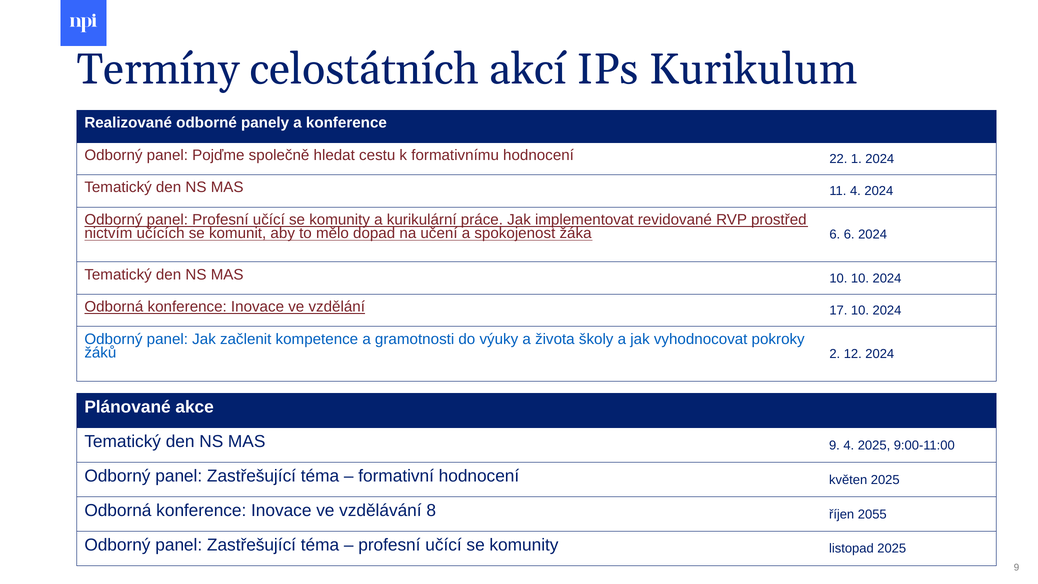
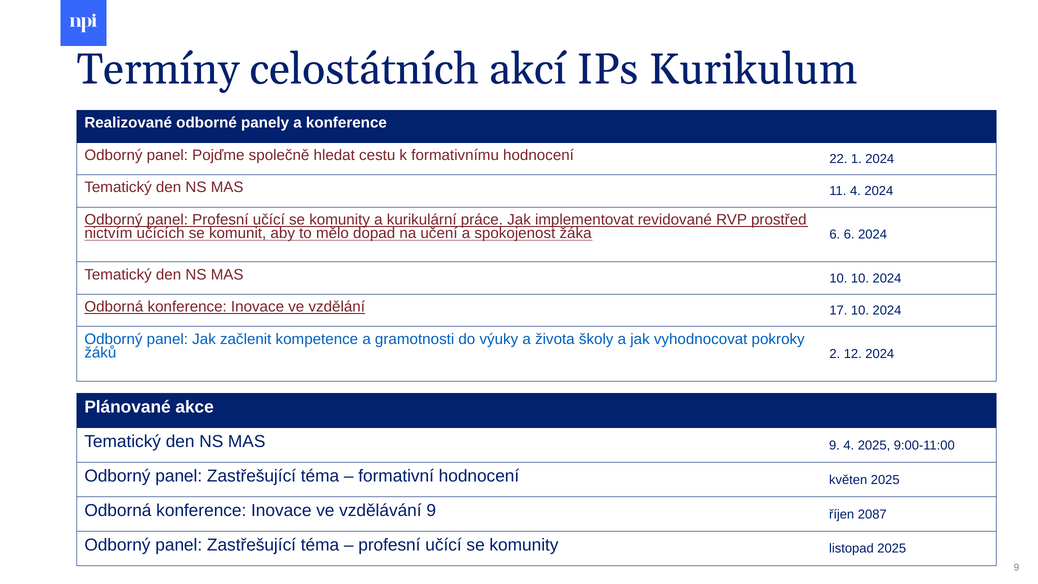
vzdělávání 8: 8 -> 9 (431, 510)
2055: 2055 -> 2087 (872, 514)
